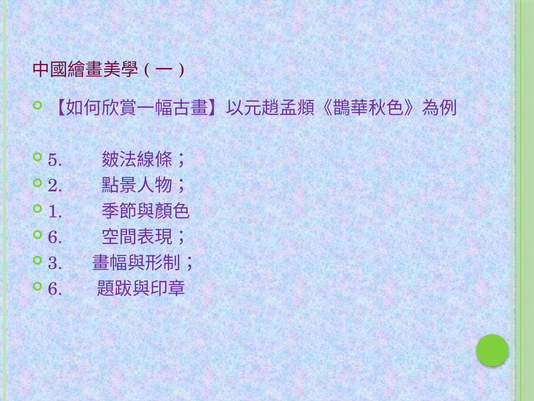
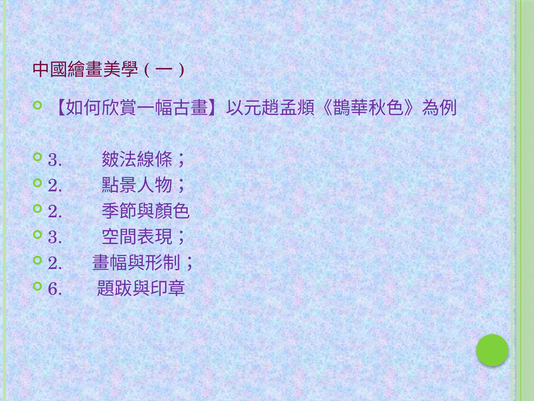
5: 5 -> 3 (55, 160)
1: 1 -> 2 (55, 211)
6: 6 -> 3 (55, 237)
3: 3 -> 2 (55, 263)
